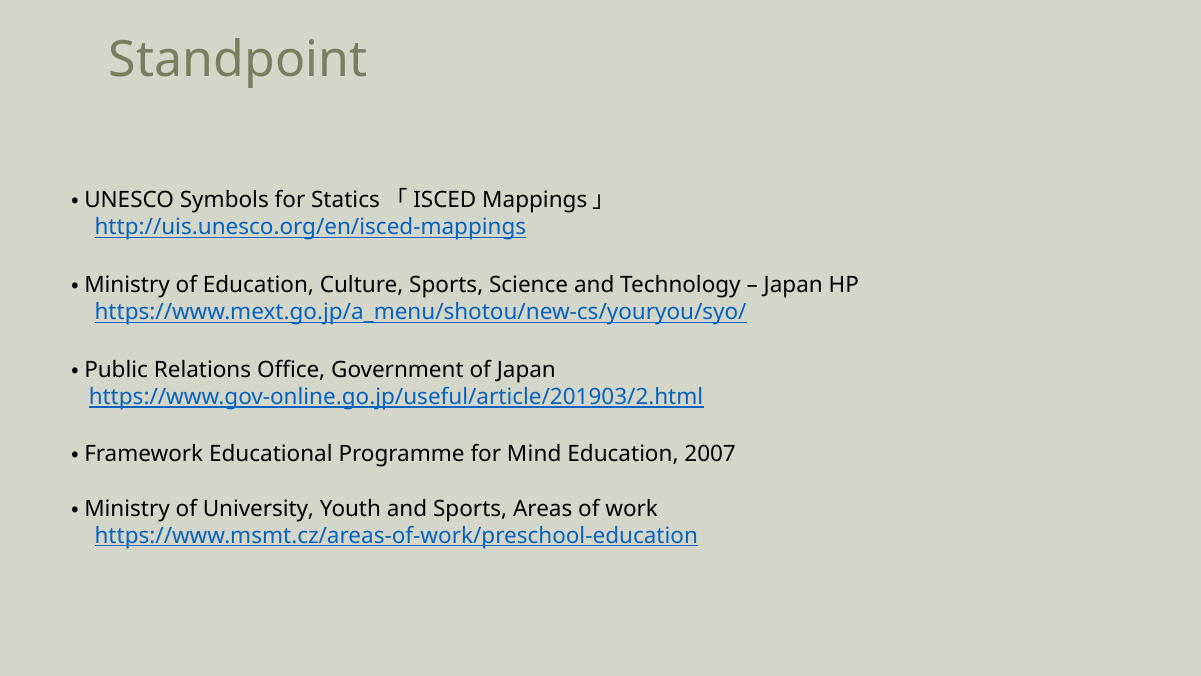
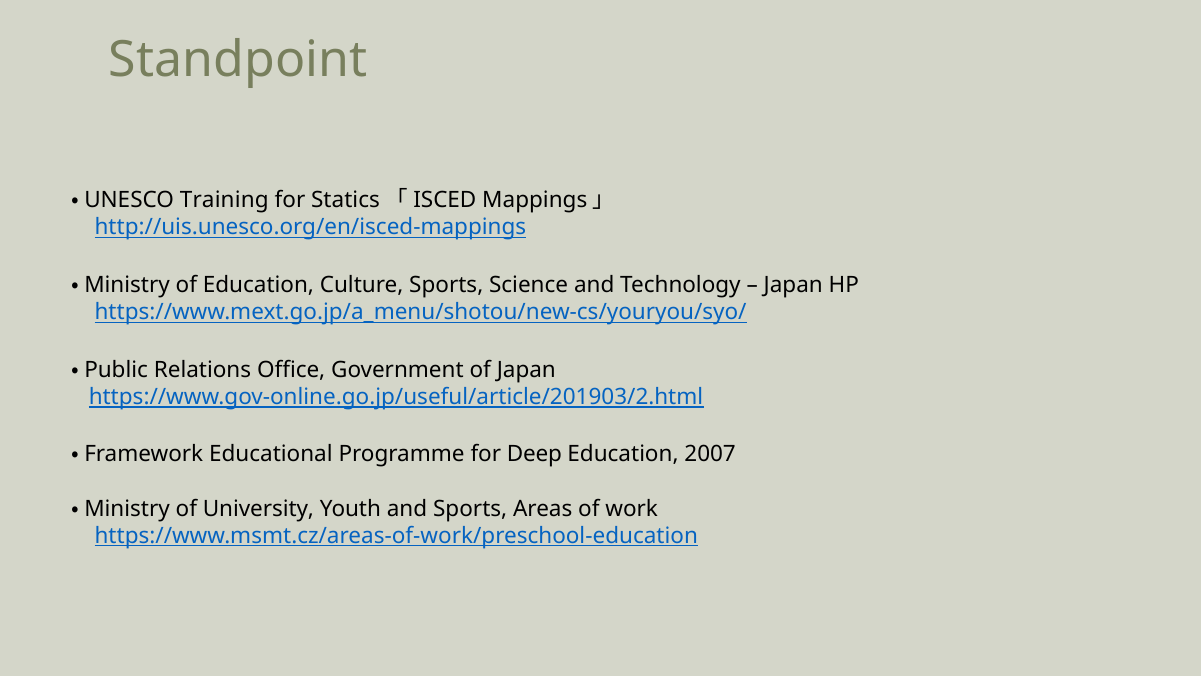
Symbols: Symbols -> Training (224, 200)
Mind: Mind -> Deep (534, 454)
